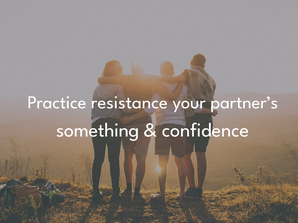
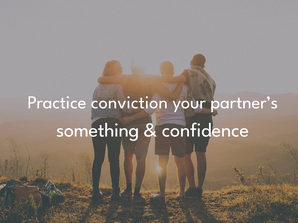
resistance: resistance -> conviction (129, 103)
